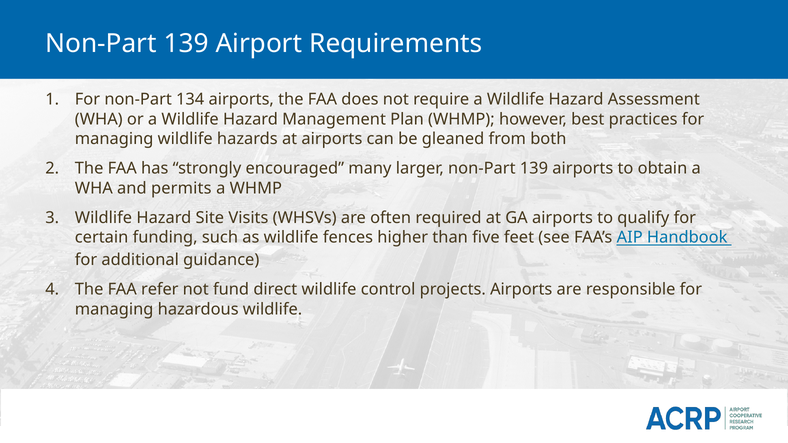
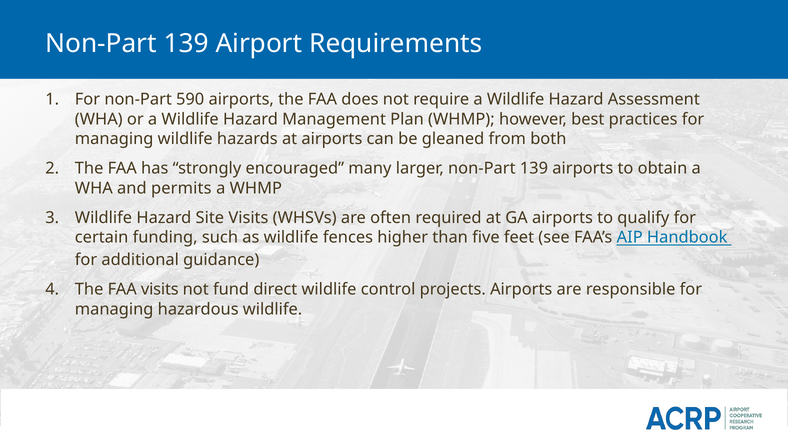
134: 134 -> 590 (190, 100)
FAA refer: refer -> visits (160, 290)
